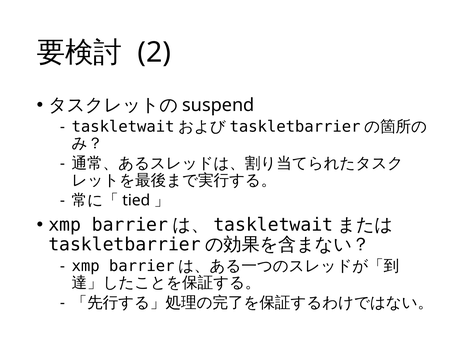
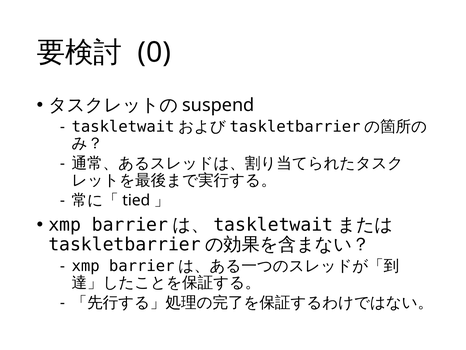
2: 2 -> 0 (154, 52)
